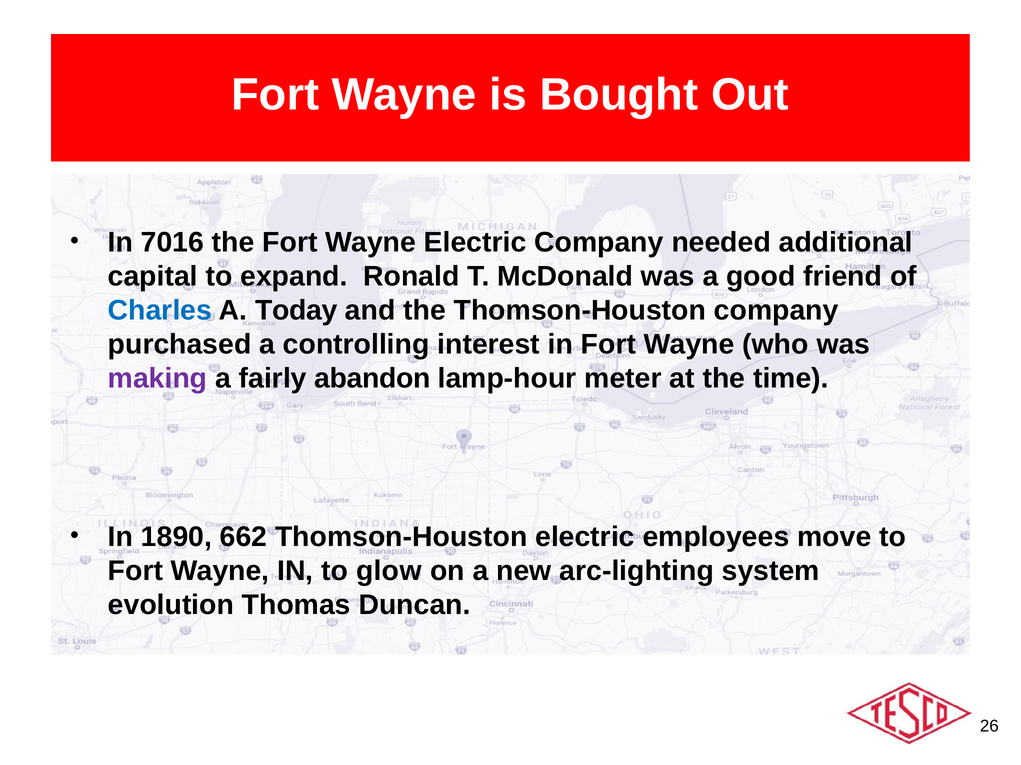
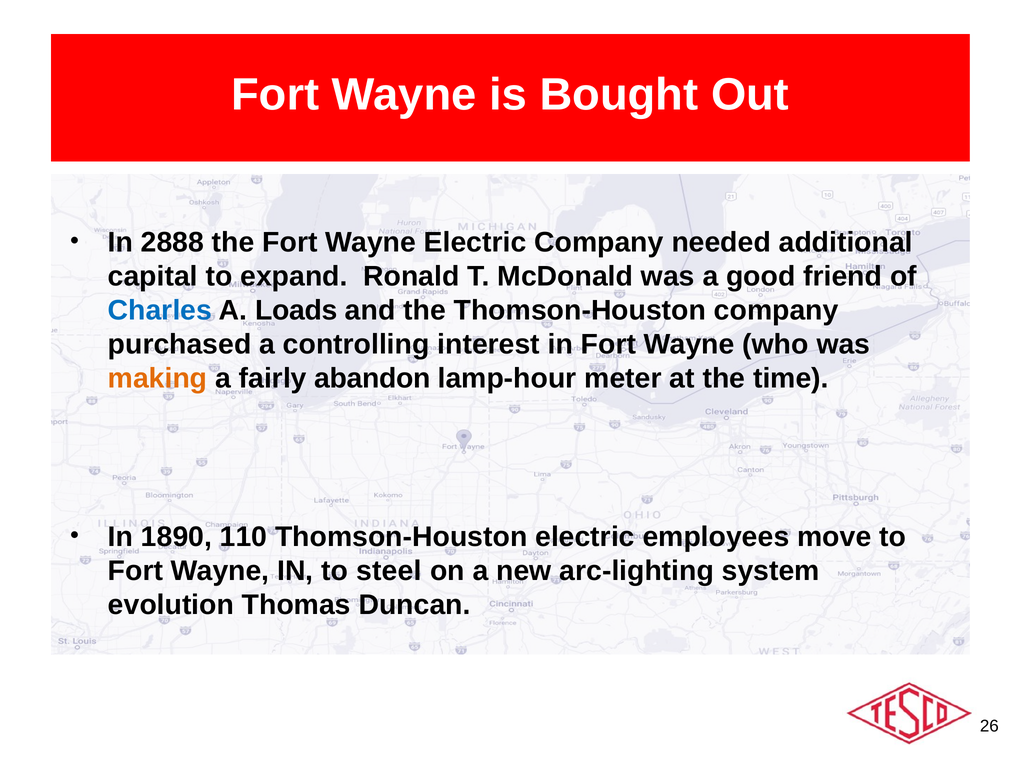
7016: 7016 -> 2888 (172, 242)
Today: Today -> Loads (296, 311)
making colour: purple -> orange (158, 379)
662: 662 -> 110 (244, 537)
glow: glow -> steel (389, 572)
